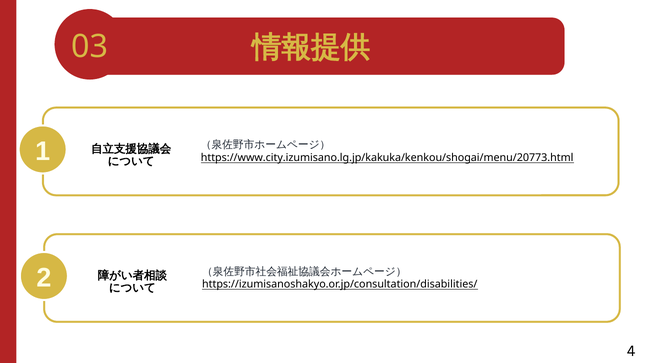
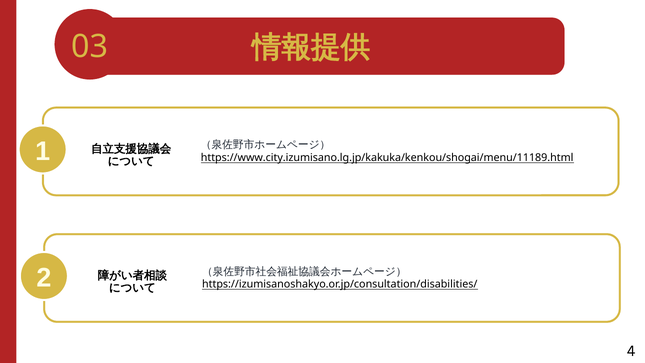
https://www.city.izumisano.lg.jp/kakuka/kenkou/shogai/menu/20773.html: https://www.city.izumisano.lg.jp/kakuka/kenkou/shogai/menu/20773.html -> https://www.city.izumisano.lg.jp/kakuka/kenkou/shogai/menu/11189.html (387, 158)
